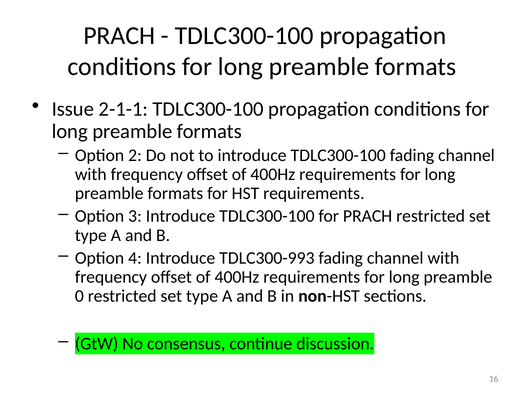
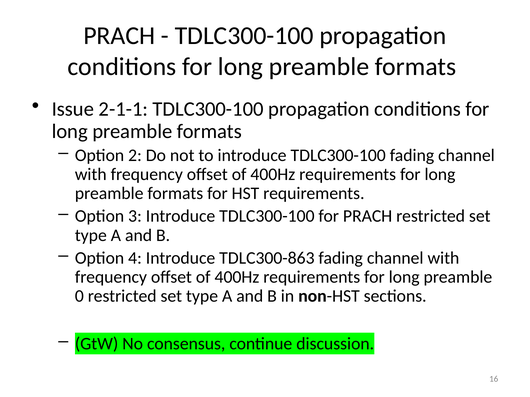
TDLC300-993: TDLC300-993 -> TDLC300-863 (267, 258)
